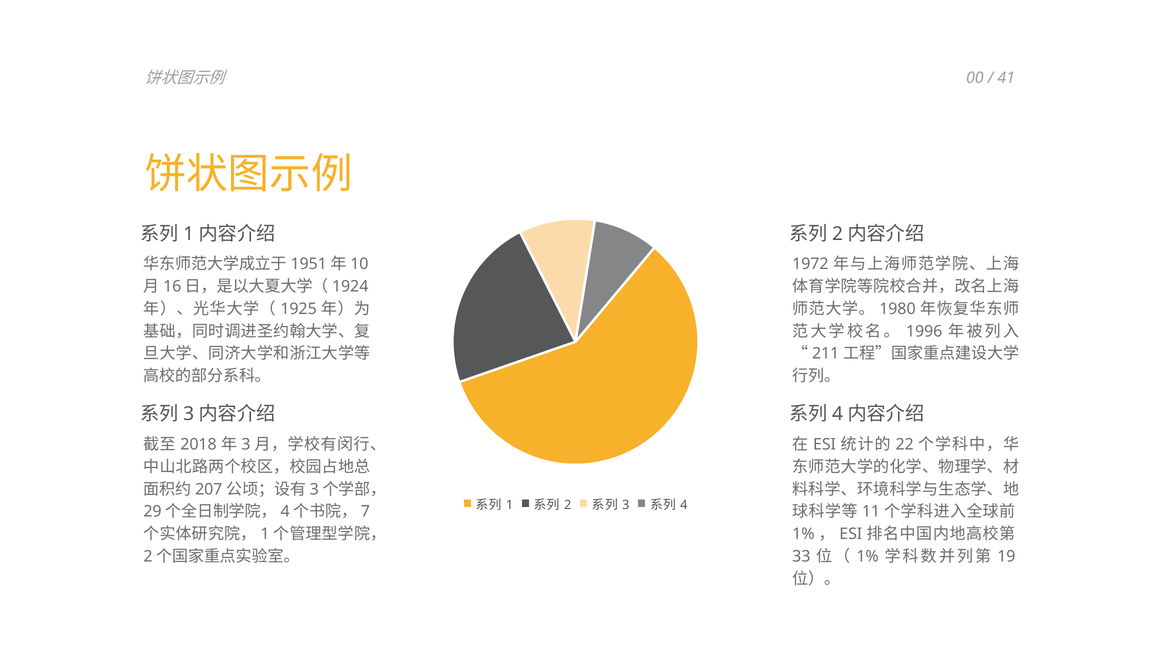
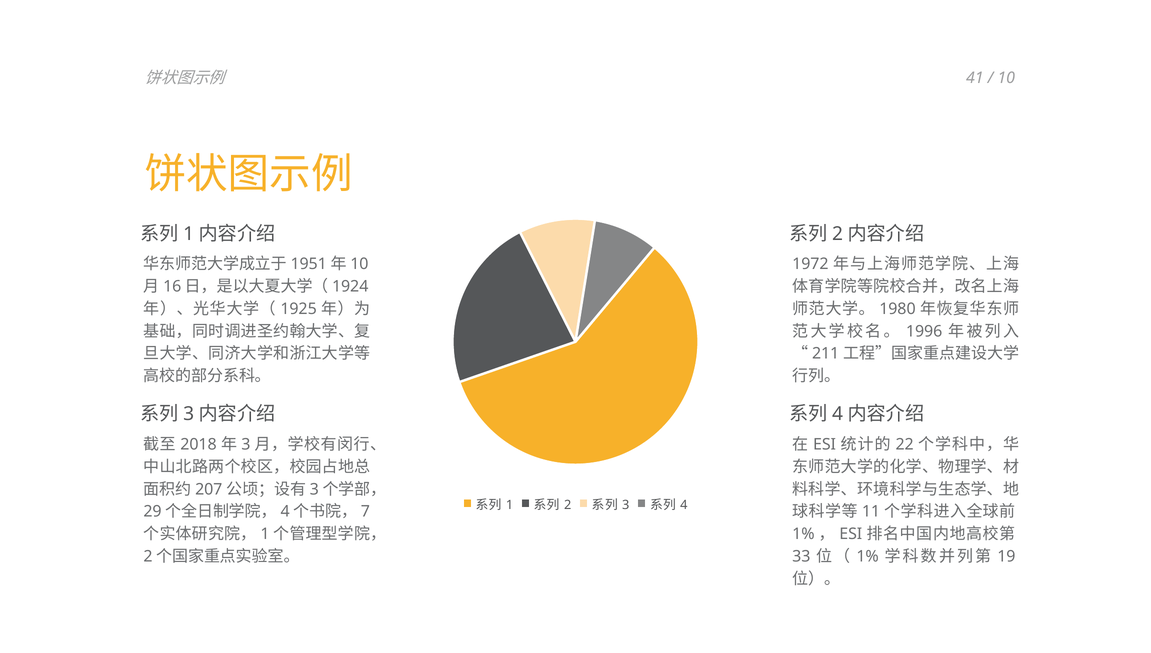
00: 00 -> 41 (975, 78)
41: 41 -> 10 (1006, 78)
